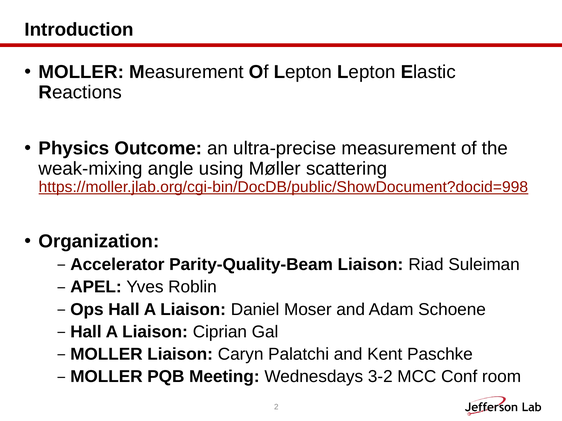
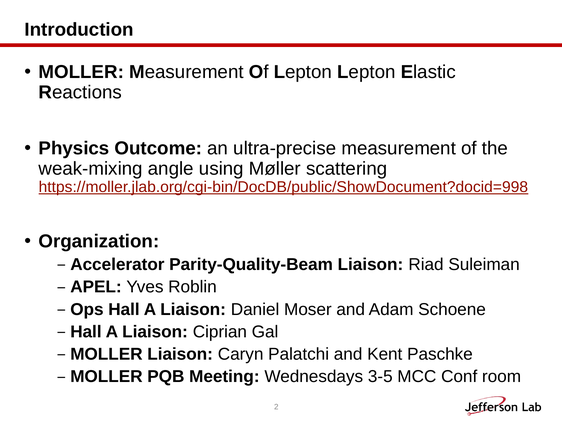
3-2: 3-2 -> 3-5 (380, 377)
